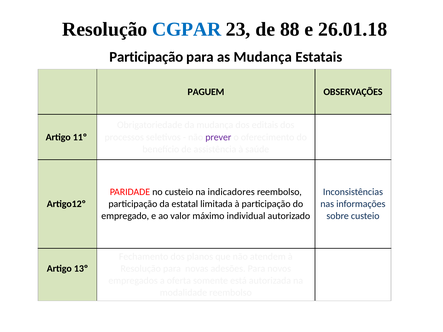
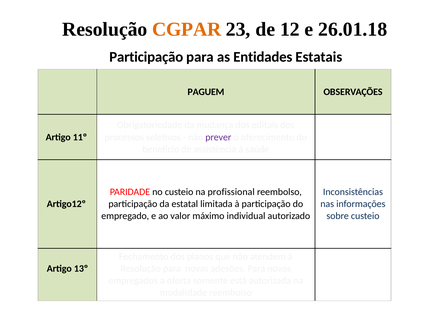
CGPAR colour: blue -> orange (187, 29)
88: 88 -> 12 (290, 29)
as Mudança: Mudança -> Entidades (263, 57)
indicadores: indicadores -> profissional (231, 192)
